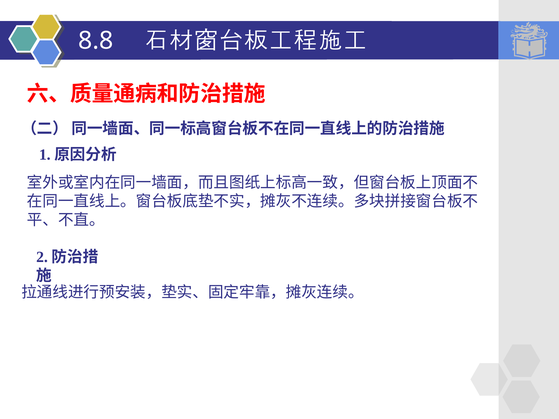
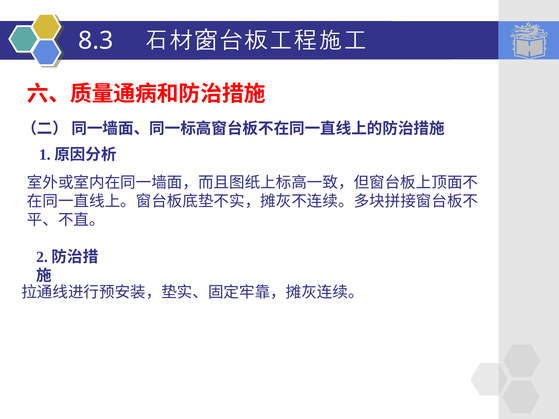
8.8: 8.8 -> 8.3 (96, 41)
